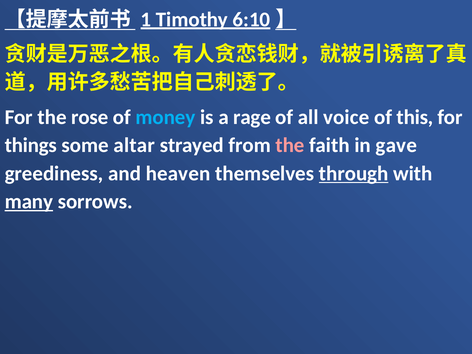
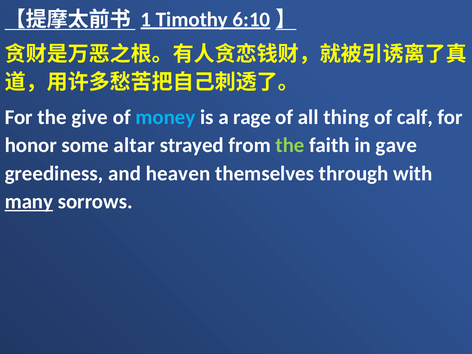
rose: rose -> give (90, 117)
voice: voice -> thing (346, 117)
this: this -> calf (415, 117)
things: things -> honor (31, 145)
the colour: pink -> light green (290, 145)
through underline: present -> none (354, 173)
